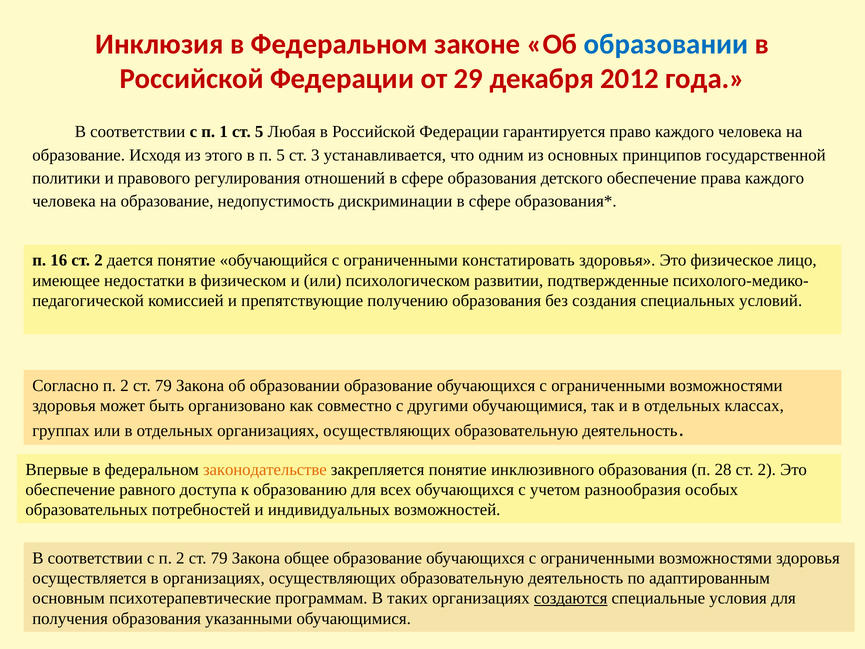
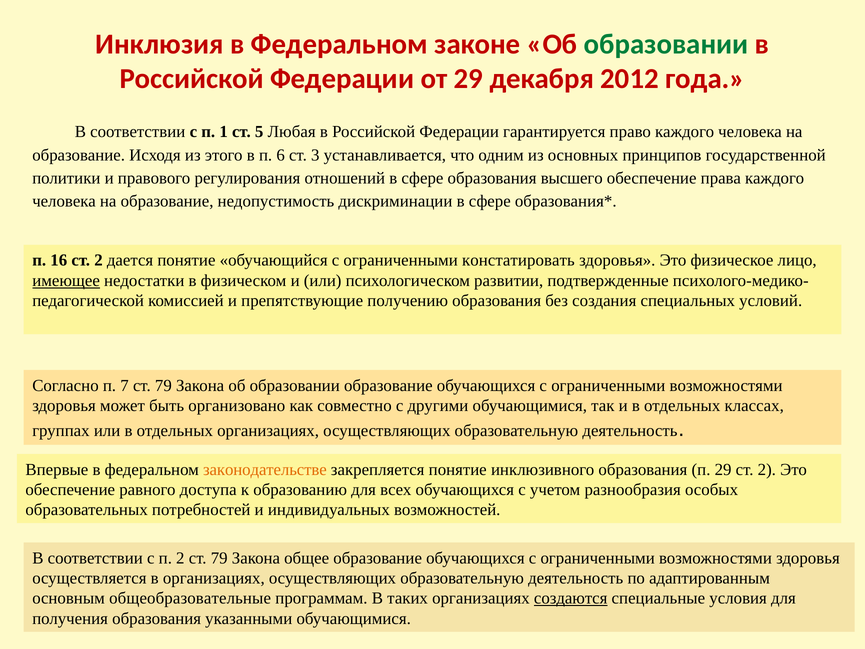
образовании colour: blue -> green (666, 44)
п 5: 5 -> 6 (281, 155)
детского: детского -> высшего (572, 178)
имеющее underline: none -> present (66, 280)
Согласно п 2: 2 -> 7 (125, 385)
п 28: 28 -> 29 (723, 469)
психотерапевтические: психотерапевтические -> общеобразовательные (190, 598)
